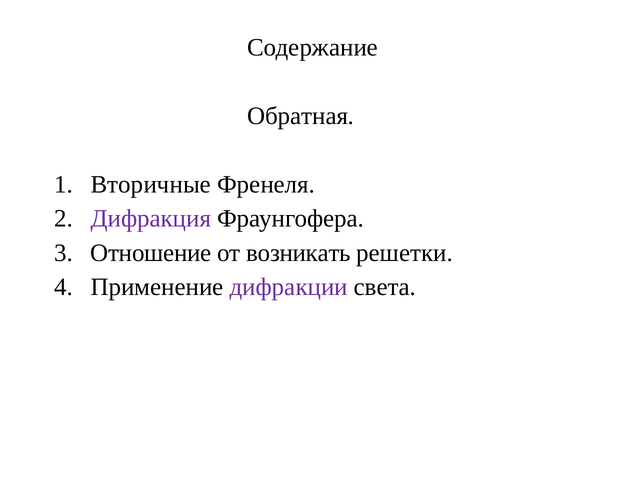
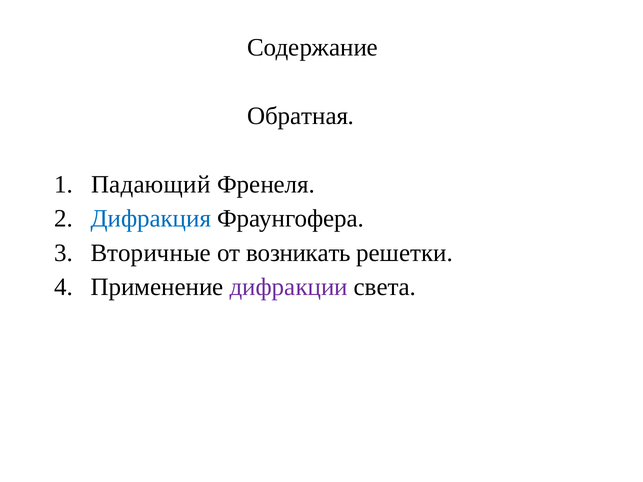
Вторичные: Вторичные -> Падающий (151, 184)
Дифракция colour: purple -> blue (151, 219)
Отношение: Отношение -> Вторичные (151, 253)
